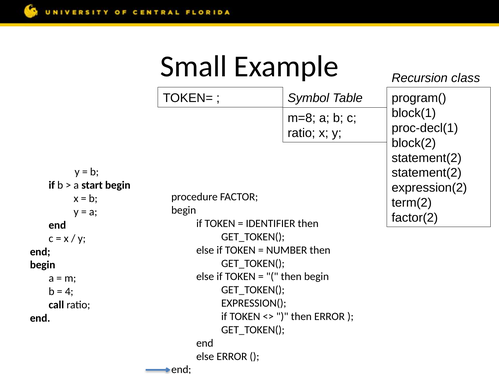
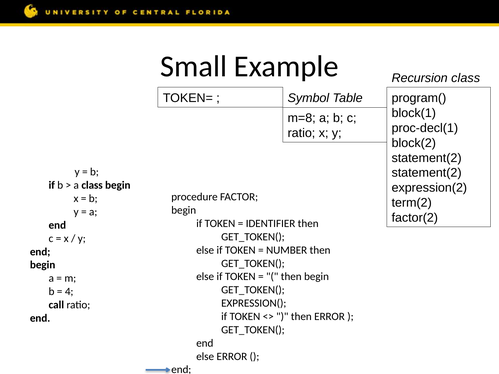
a start: start -> class (92, 185)
